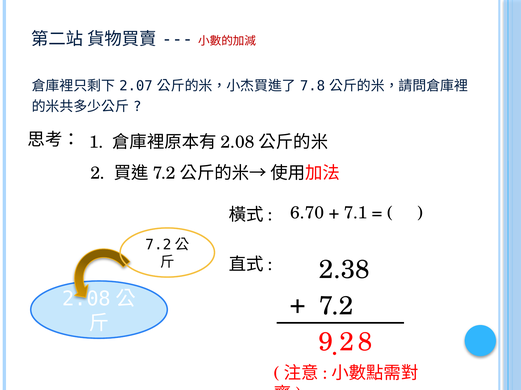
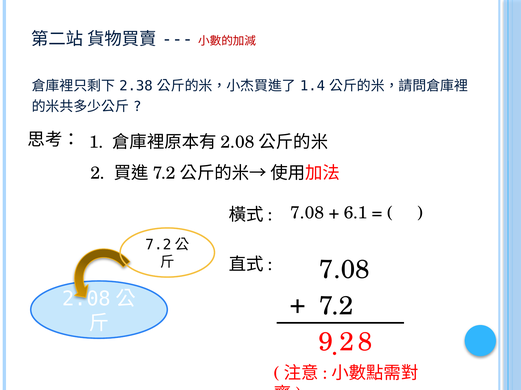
2.07: 2.07 -> 2.38 (136, 86)
7.8: 7.8 -> 1.4 (313, 86)
6.70: 6.70 -> 7.08 (307, 213)
7.1: 7.1 -> 6.1 (356, 213)
2.38: 2.38 -> 7.08 (344, 270)
